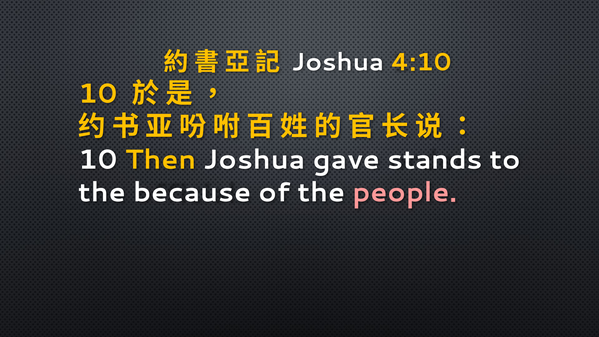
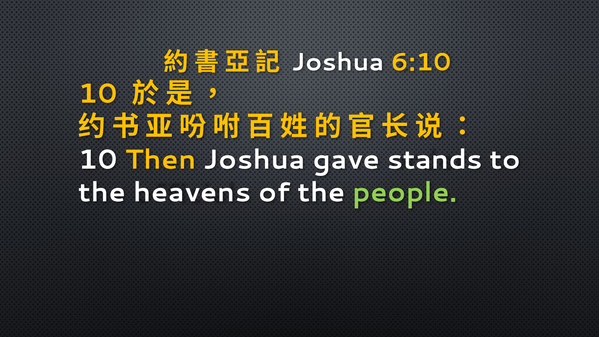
4:10: 4:10 -> 6:10 (421, 62)
because: because -> heavens (192, 193)
people colour: pink -> light green (405, 193)
